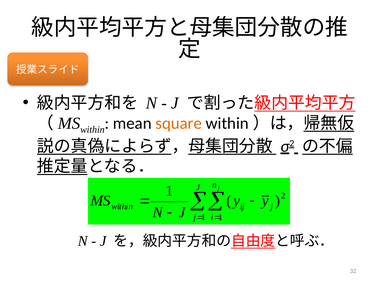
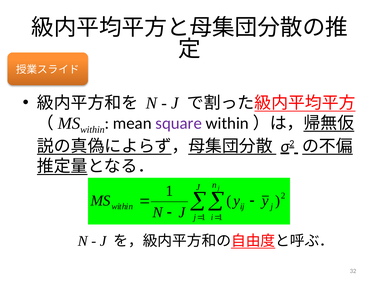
square colour: orange -> purple (179, 123)
